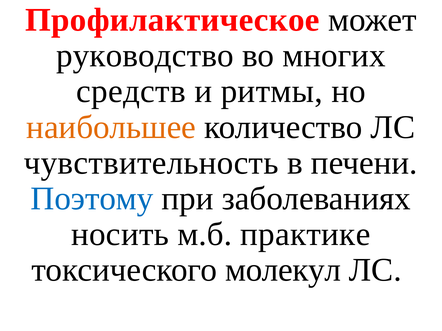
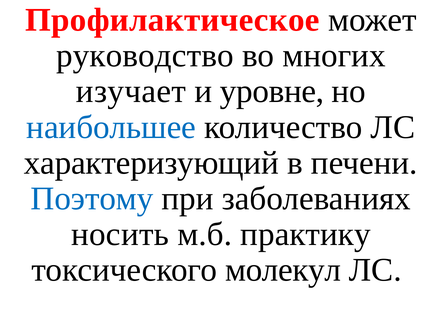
средств: средств -> изучает (131, 92)
ритмы: ритмы -> уровне (272, 92)
наибольшее colour: orange -> blue (111, 127)
чувствительность: чувствительность -> характеризующий (151, 163)
практике: практике -> практику (305, 235)
